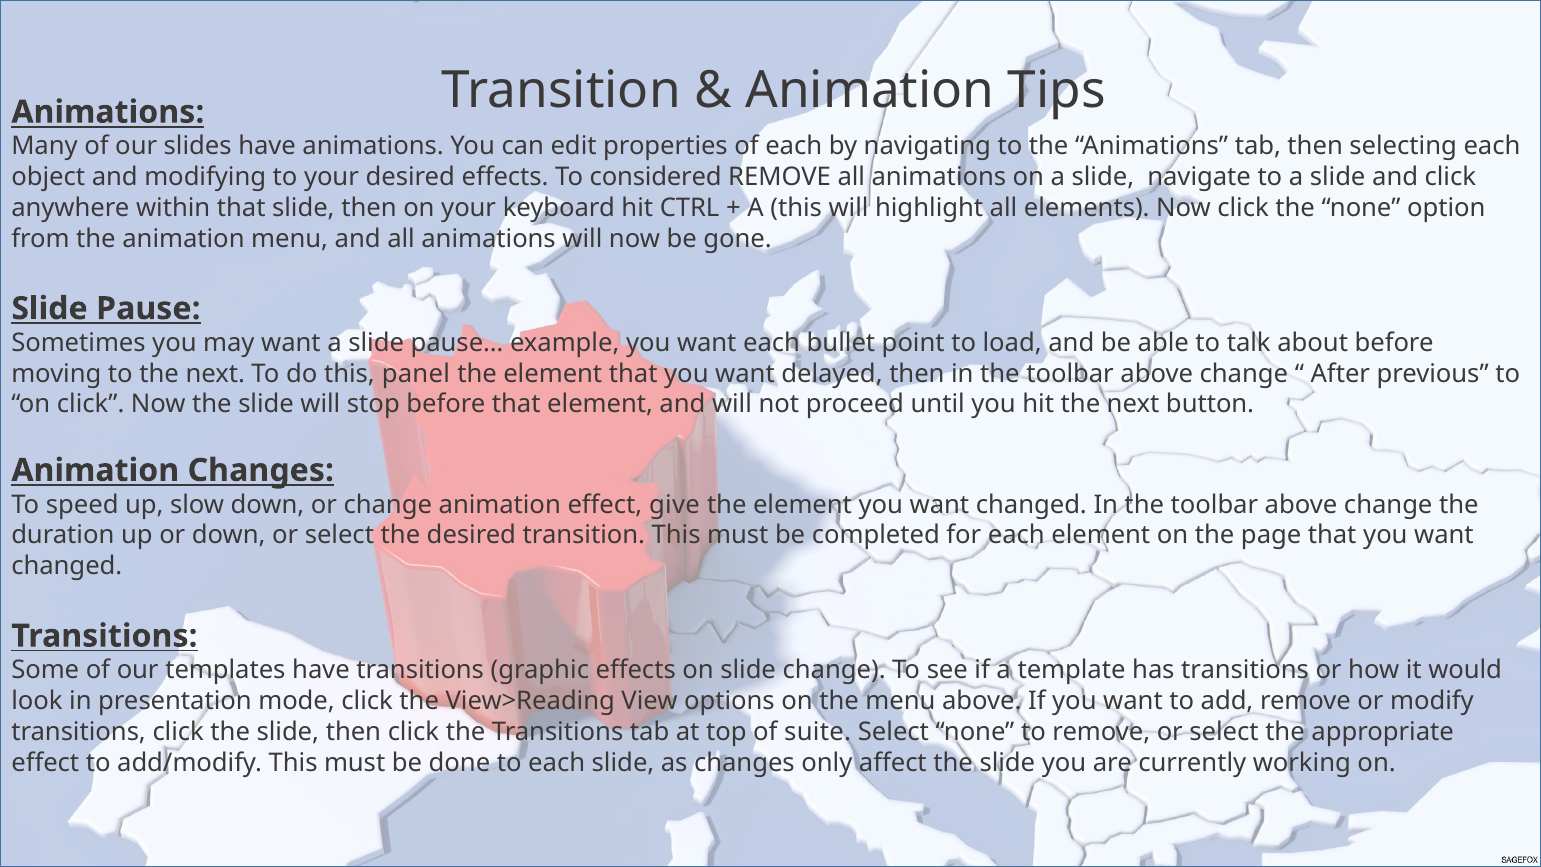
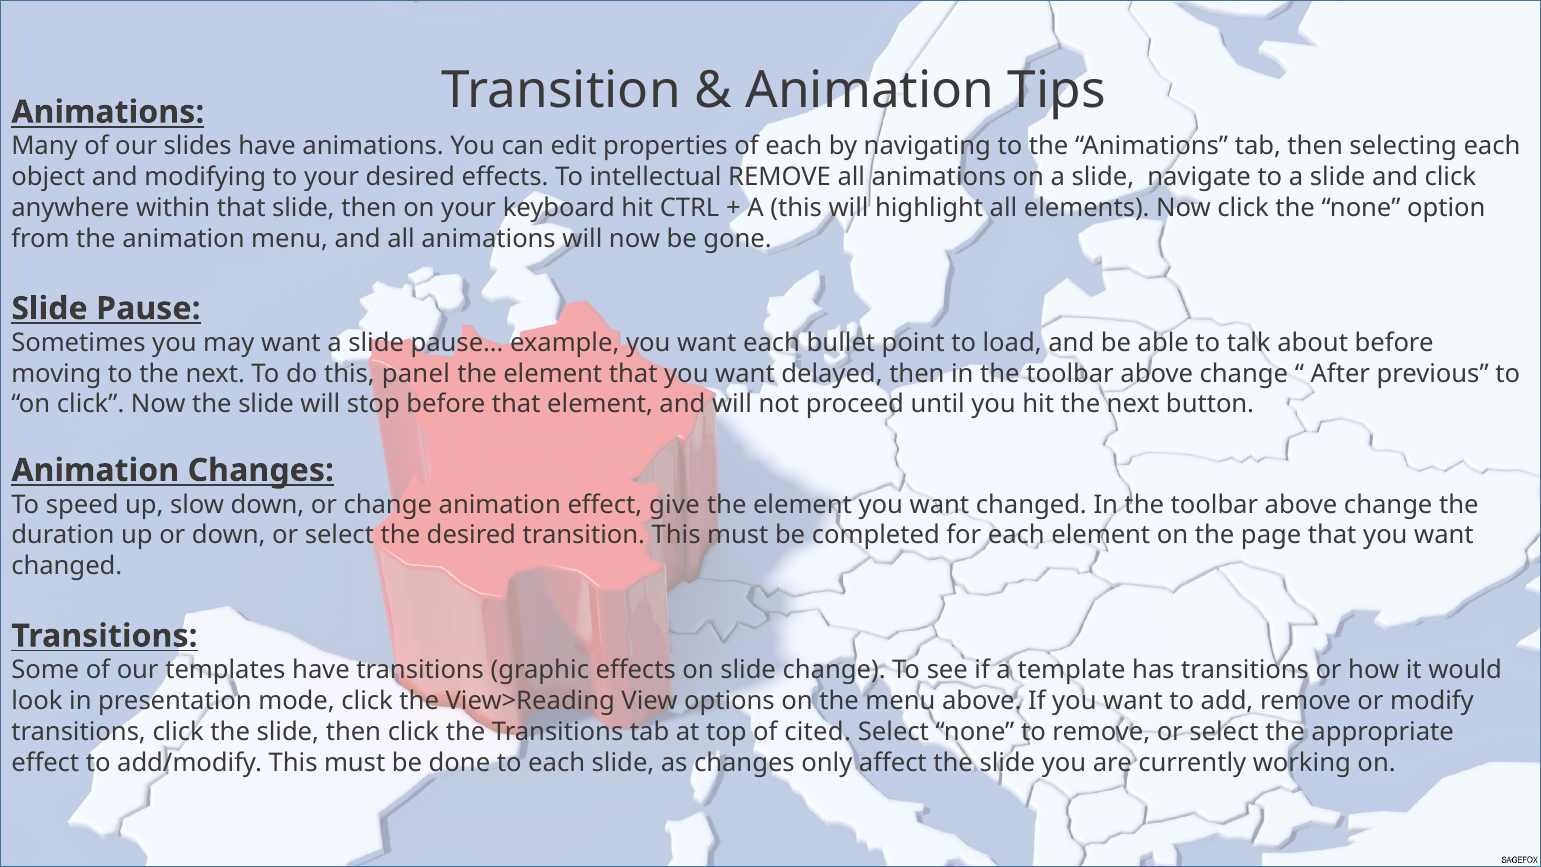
considered: considered -> intellectual (656, 177)
suite: suite -> cited (818, 732)
